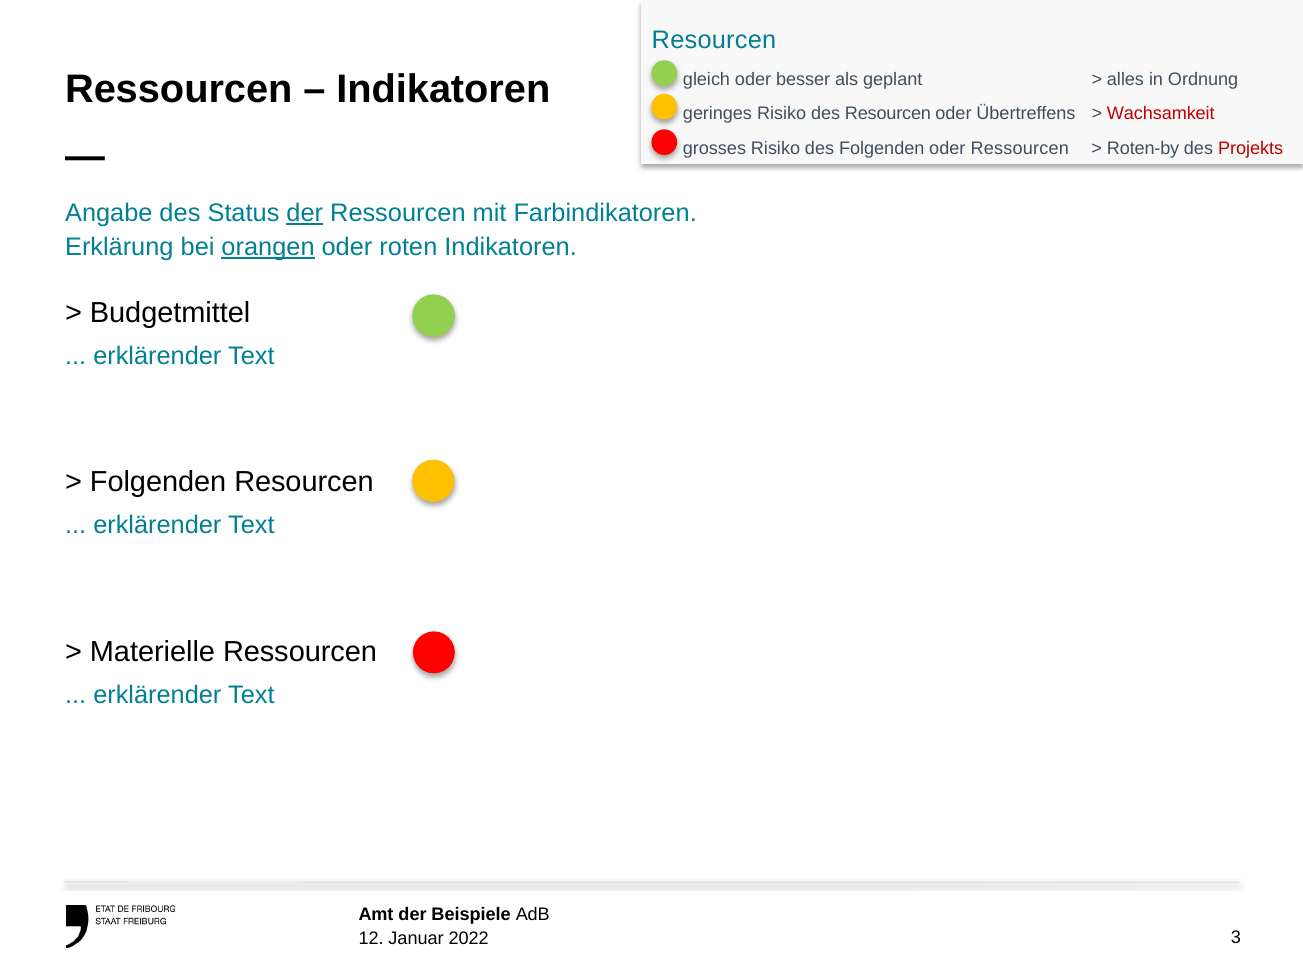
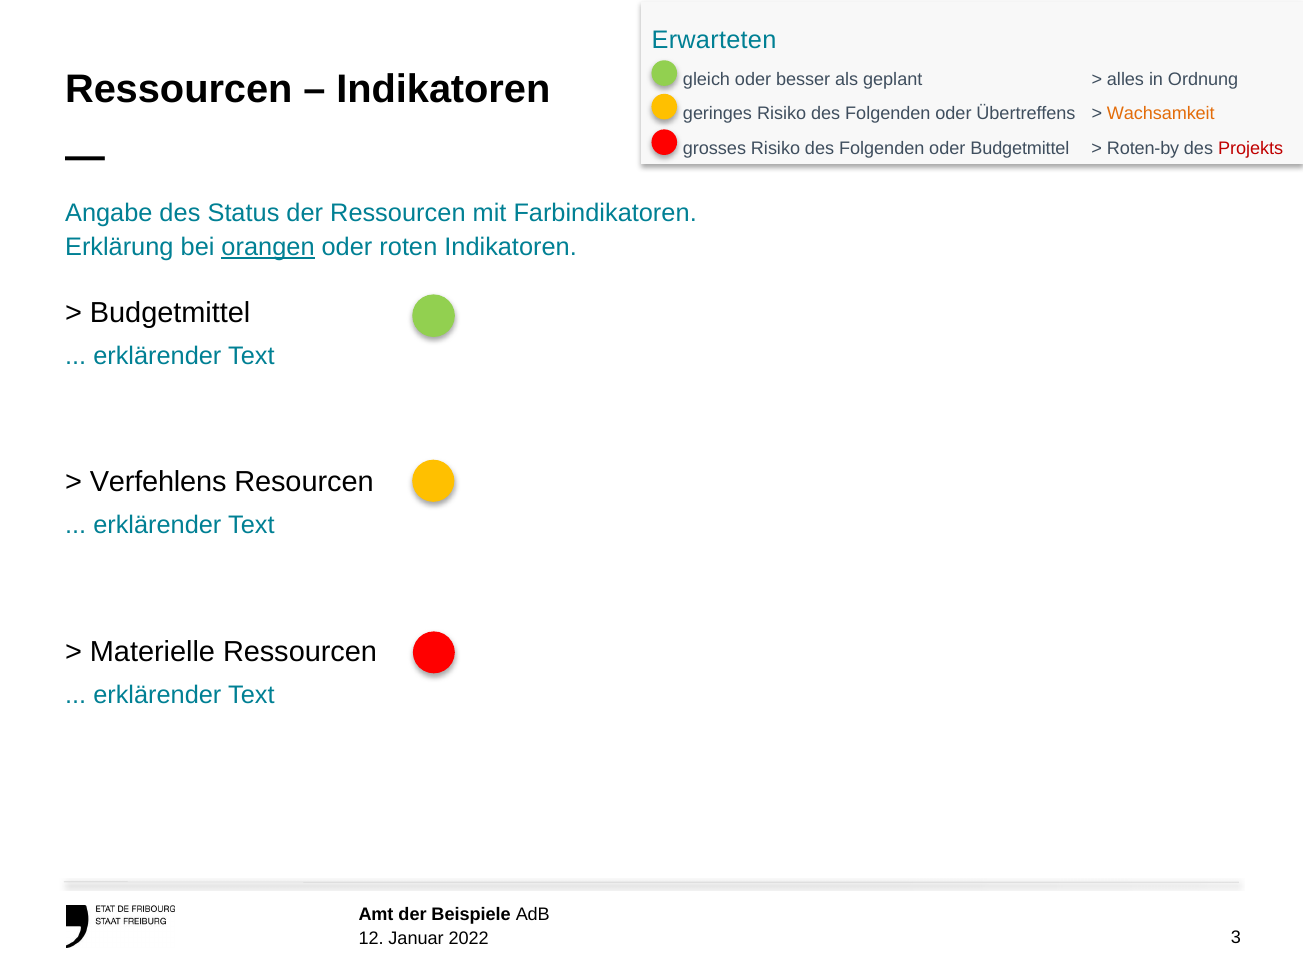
Resourcen: Resourcen -> Erwarteten (714, 40)
geringes Risiko des Resourcen: Resourcen -> Folgenden (888, 113)
Wachsamkeit colour: red -> orange (1161, 113)
oder Ressourcen: Ressourcen -> Budgetmittel (1020, 148)
der underline: present -> none (305, 213)
Folgenden: Folgenden -> Verfehlens (158, 483)
